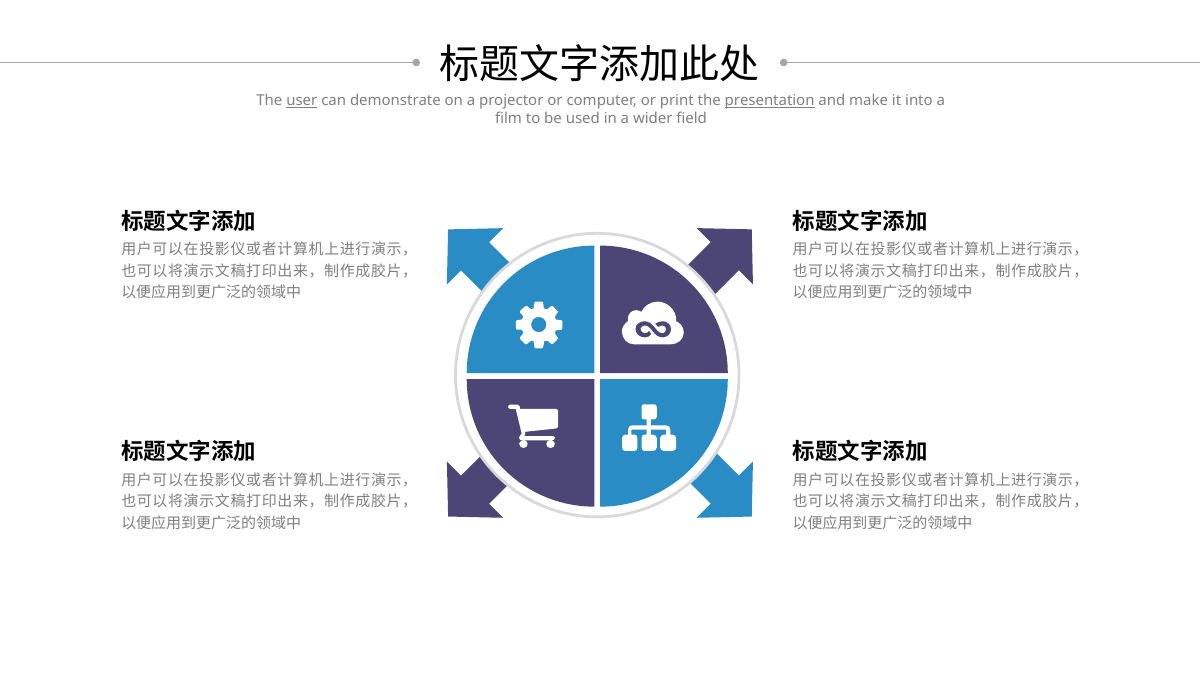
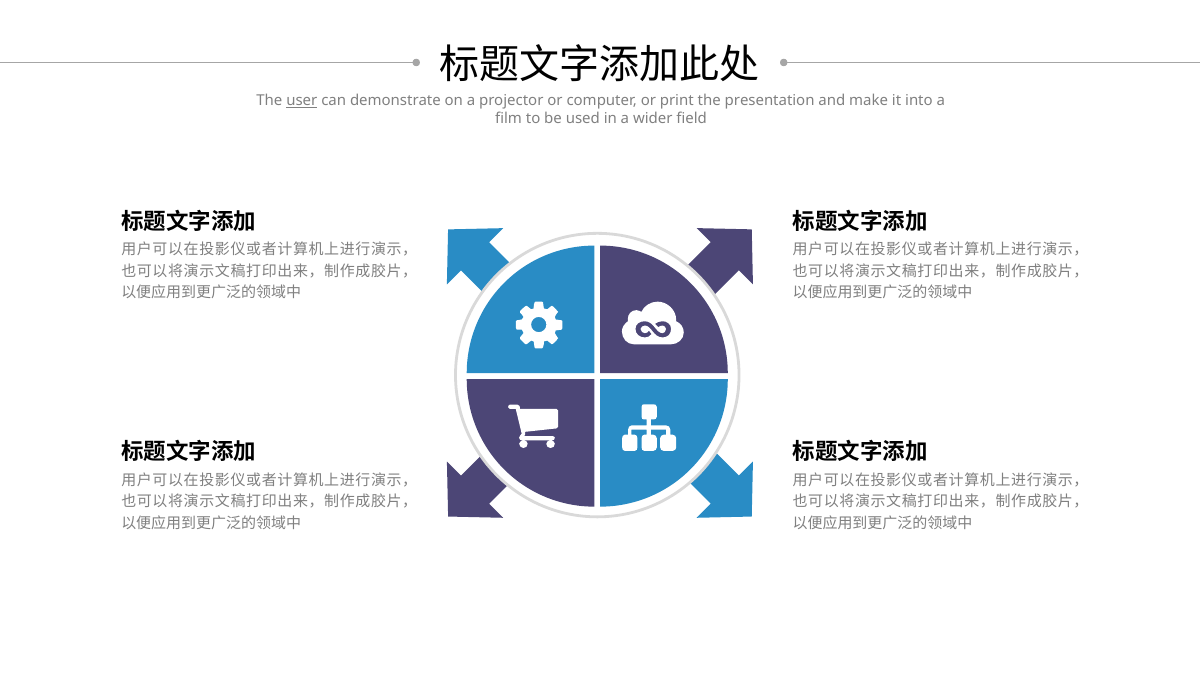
presentation underline: present -> none (770, 101)
